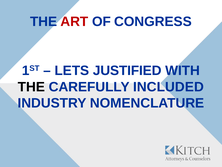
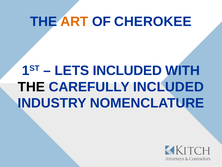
ART colour: red -> orange (74, 21)
CONGRESS: CONGRESS -> CHEROKEE (153, 21)
LETS JUSTIFIED: JUSTIFIED -> INCLUDED (127, 70)
